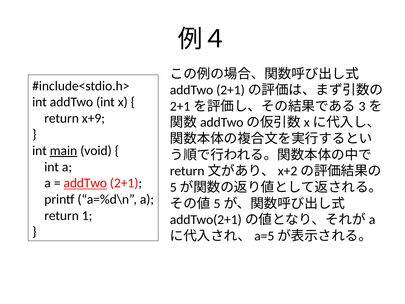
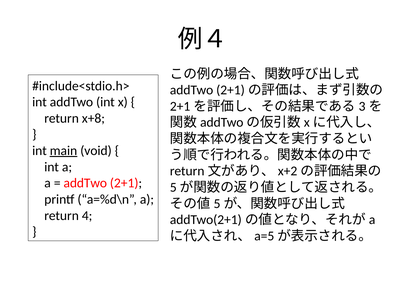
x+9: x+9 -> x+8 (93, 118)
addTwo underline: present -> none (85, 183)
1: 1 -> 4 (87, 215)
